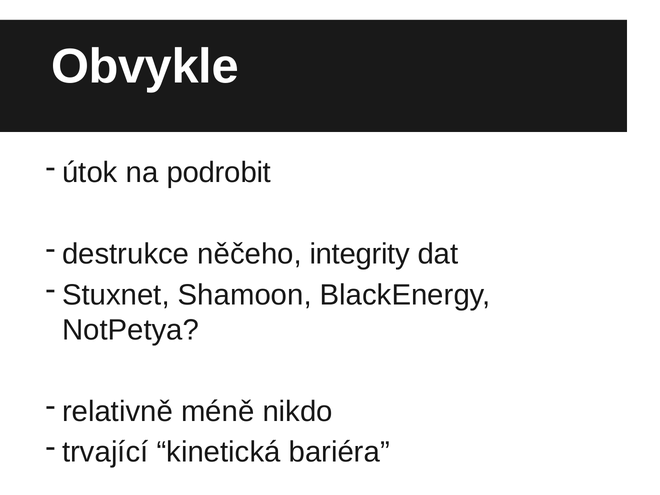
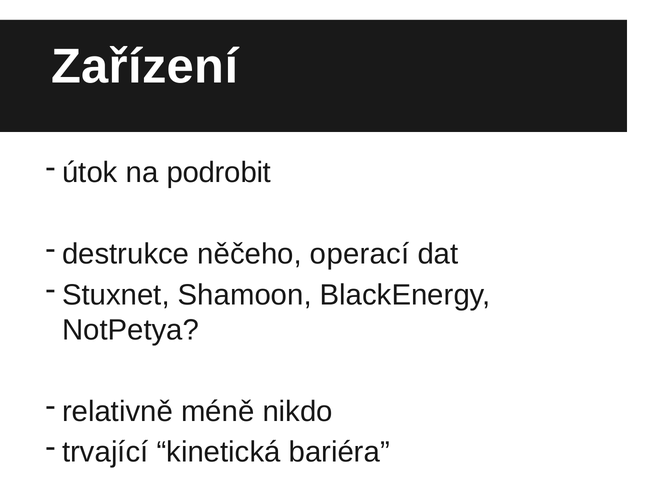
Obvykle: Obvykle -> Zařízení (145, 67)
integrity: integrity -> operací (360, 254)
